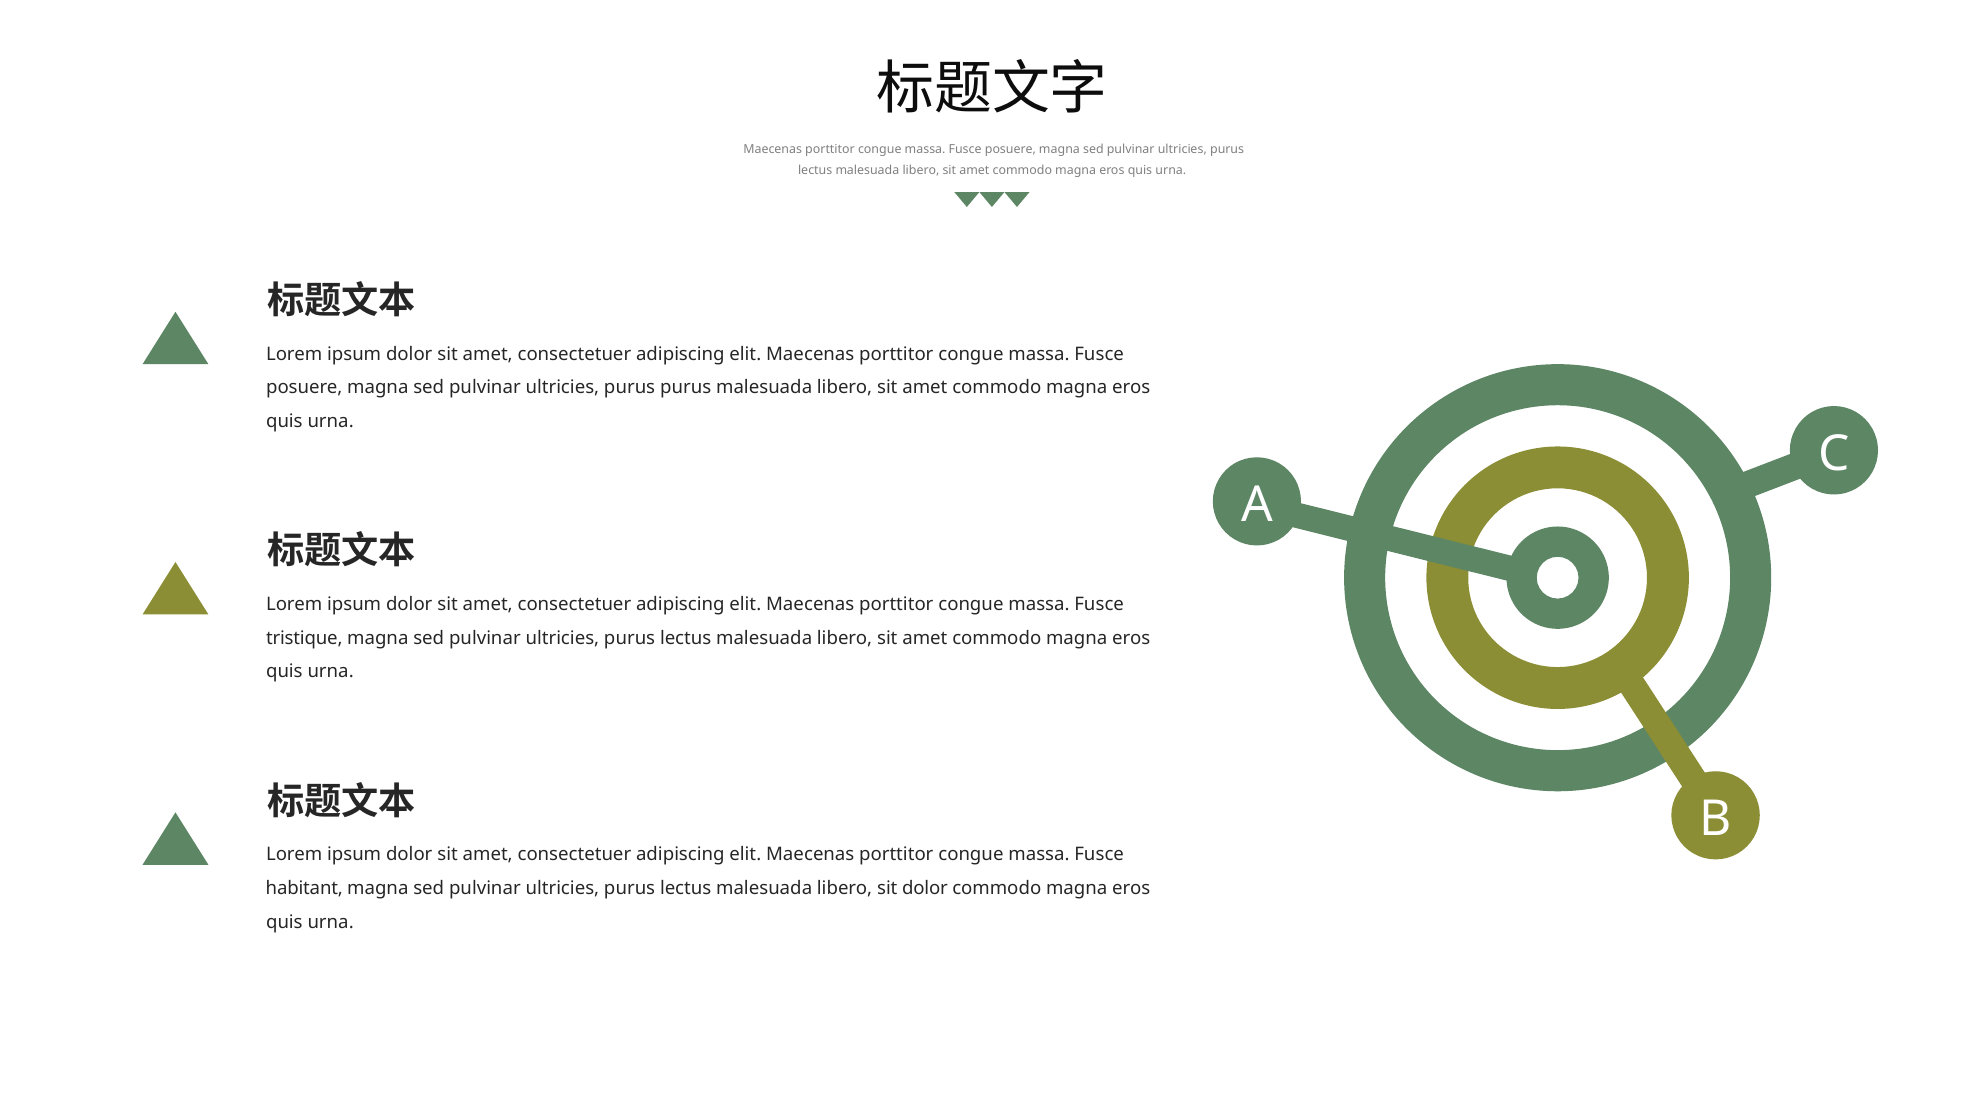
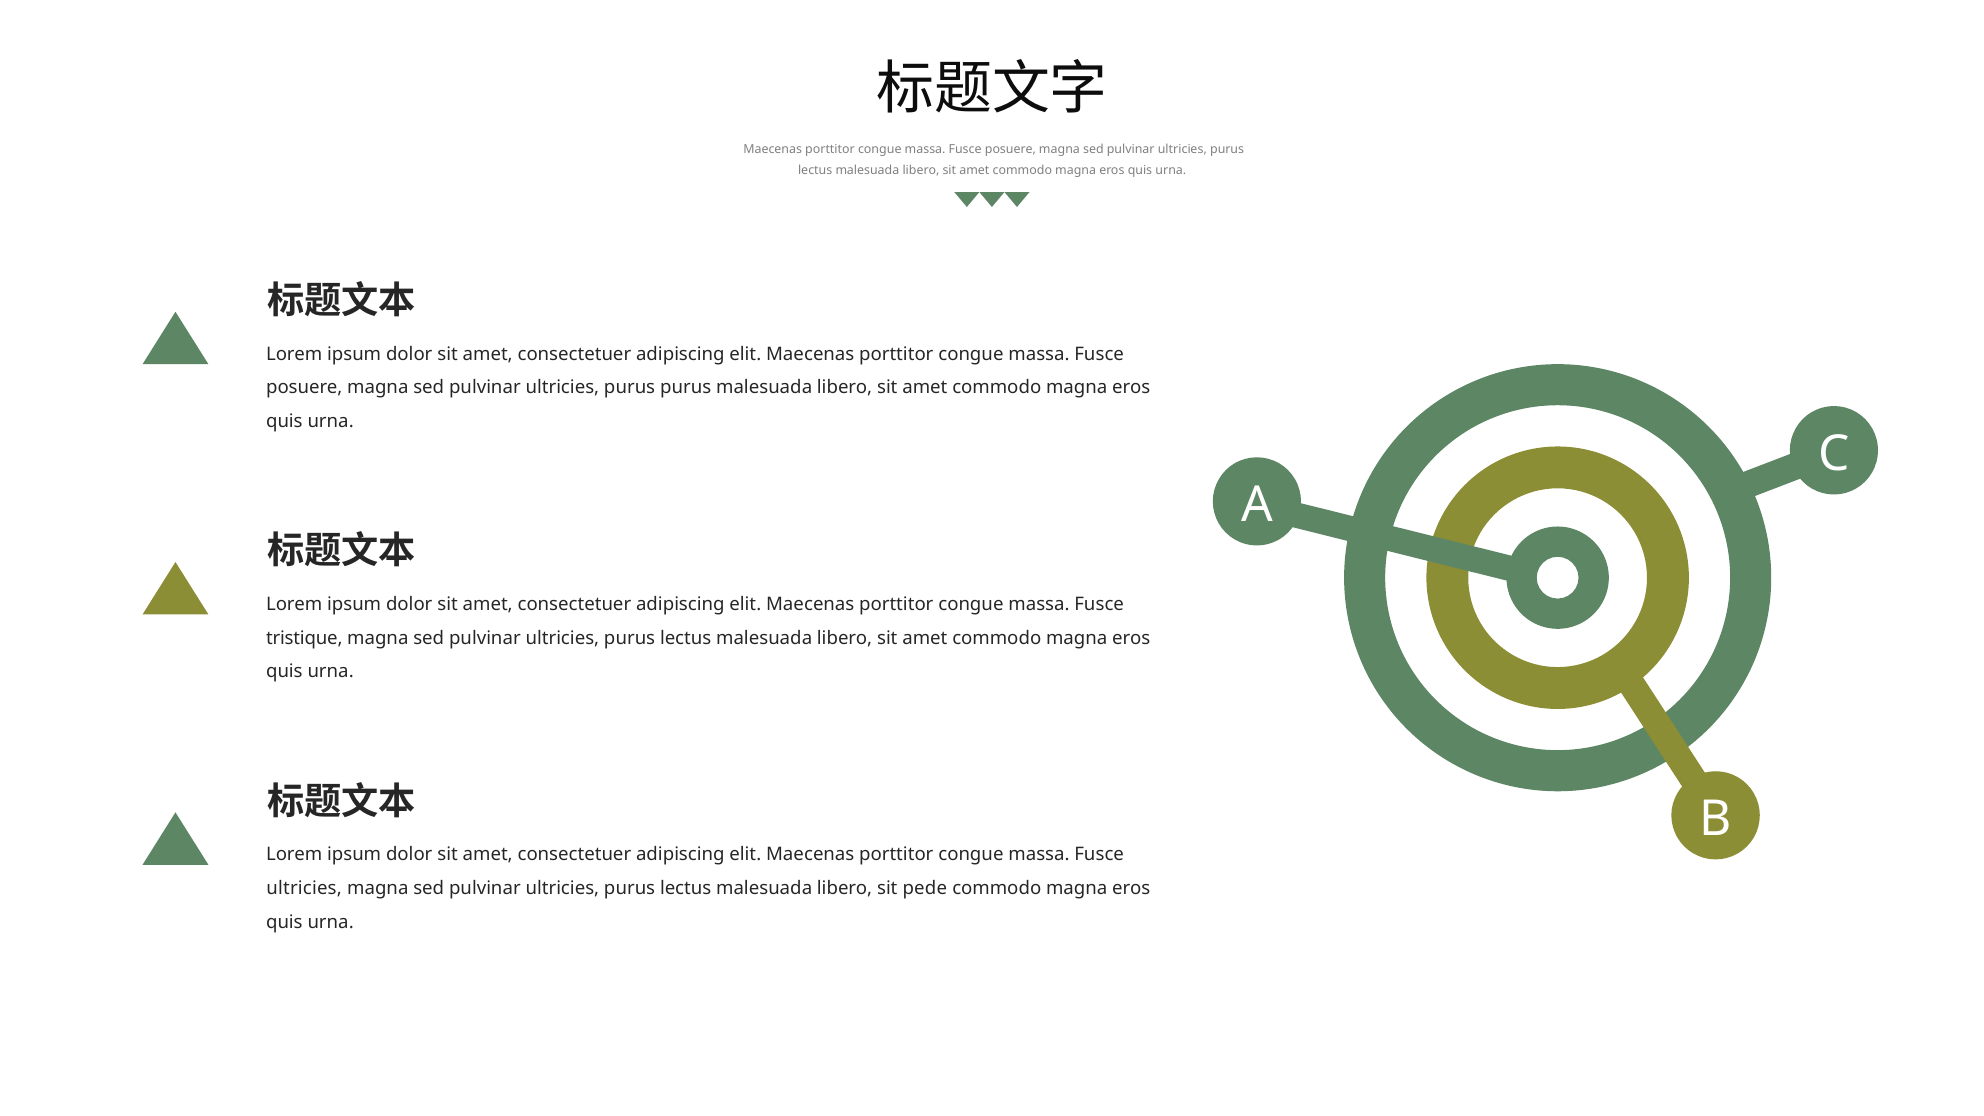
habitant: habitant -> ultricies (304, 888)
sit dolor: dolor -> pede (925, 888)
